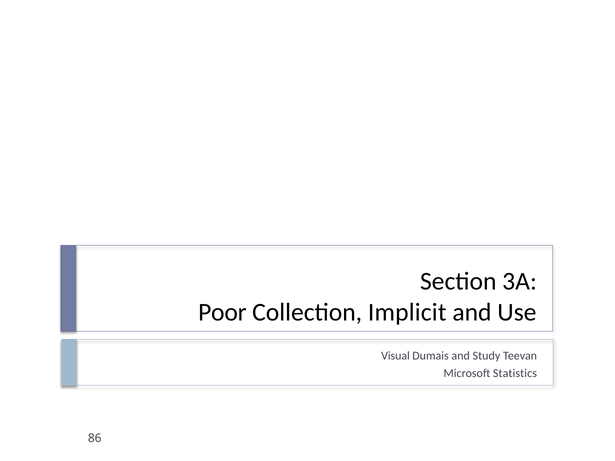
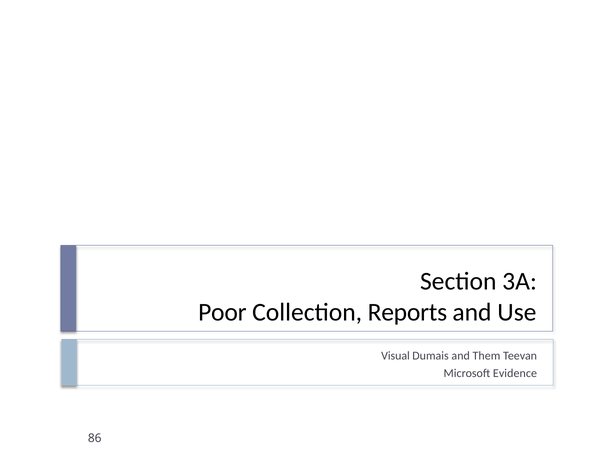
Implicit: Implicit -> Reports (407, 312)
Study: Study -> Them (486, 356)
Statistics: Statistics -> Evidence (515, 373)
